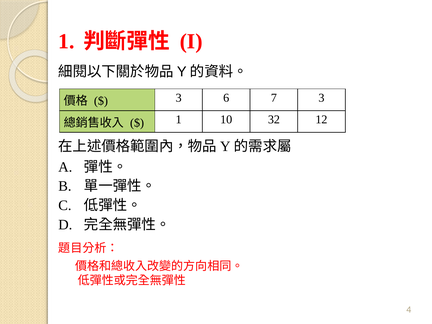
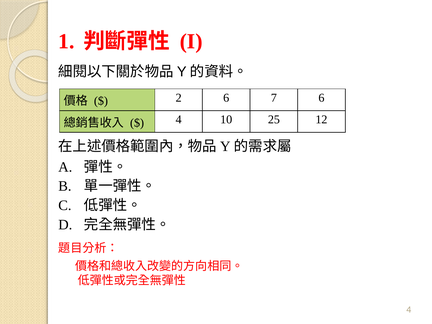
3: 3 -> 2 (179, 98)
7 3: 3 -> 6 (321, 98)
1: 1 -> 4 (179, 120)
32: 32 -> 25 (274, 120)
